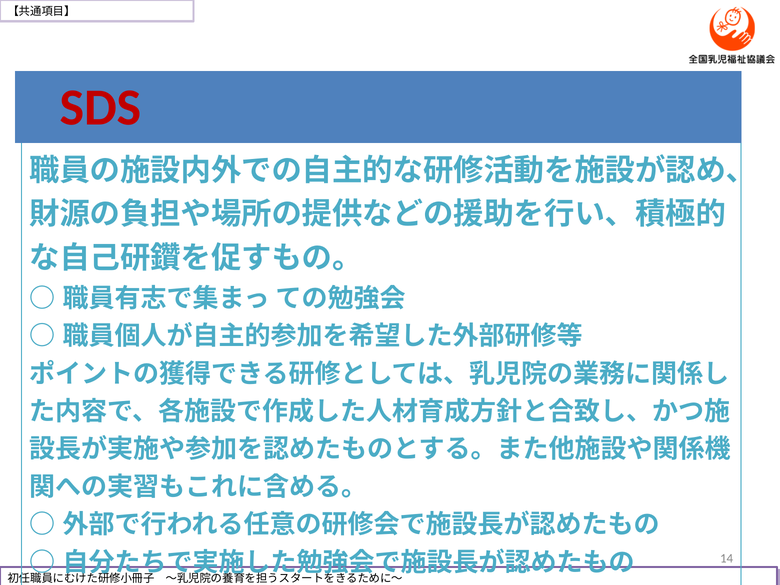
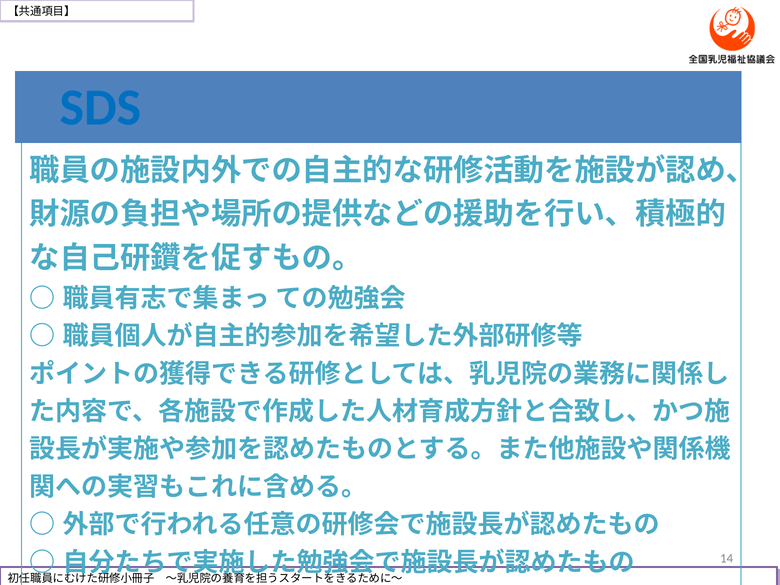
SDS colour: red -> blue (101, 108)
